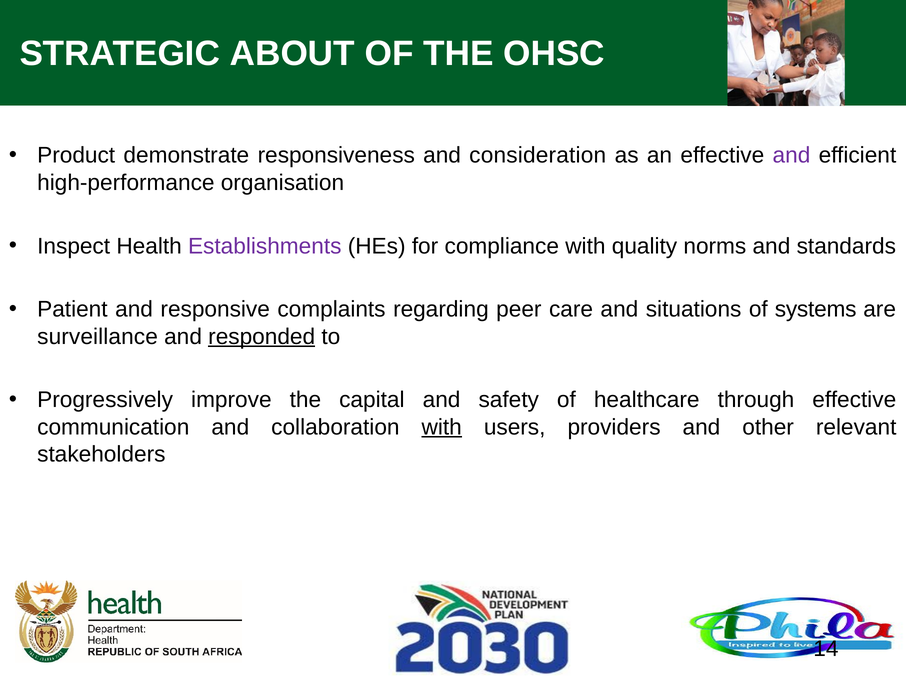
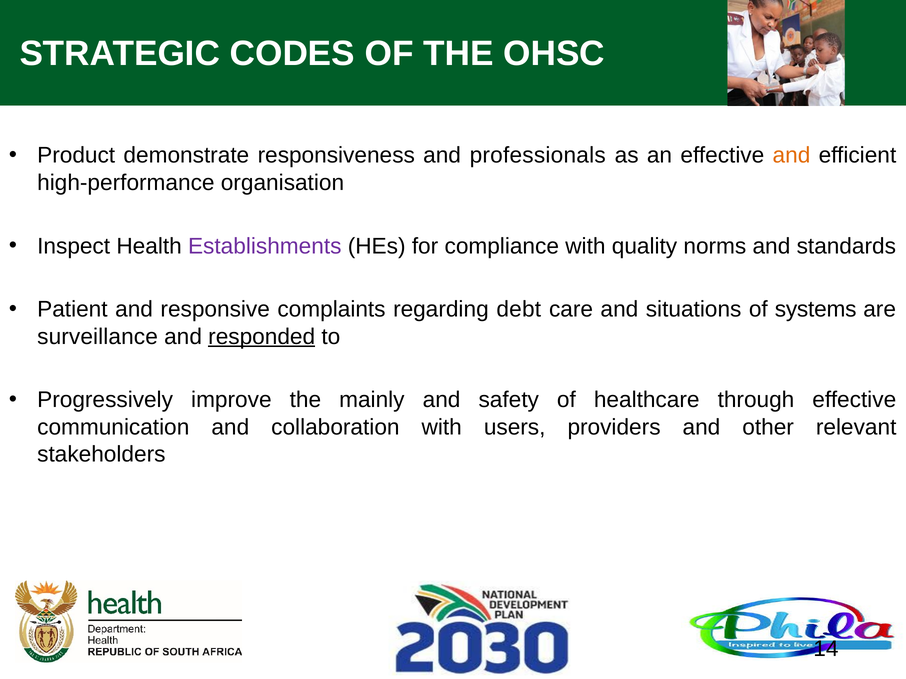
ABOUT: ABOUT -> CODES (292, 54)
consideration: consideration -> professionals (538, 156)
and colour: purple -> orange (791, 156)
peer: peer -> debt (519, 310)
capital: capital -> mainly (372, 400)
with underline: present -> none (442, 427)
